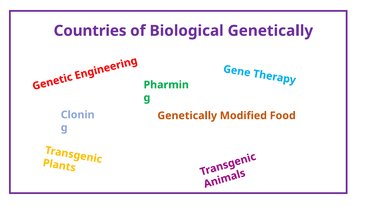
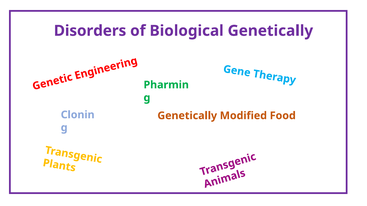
Countries: Countries -> Disorders (90, 31)
